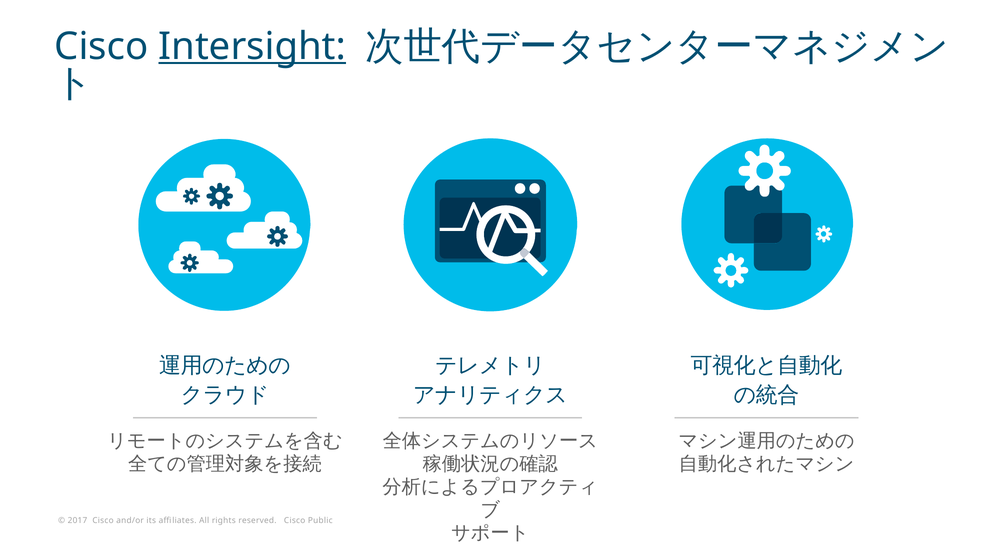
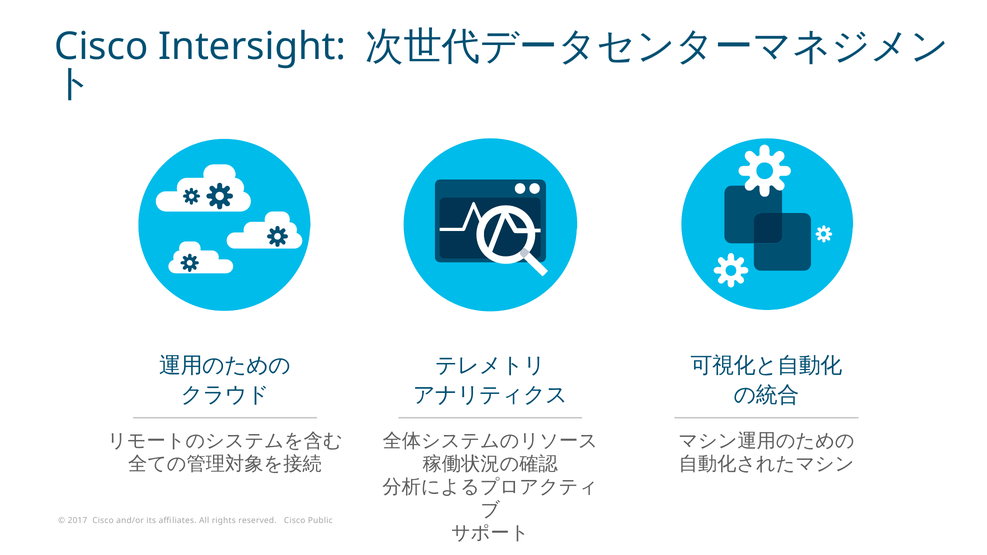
Intersight underline: present -> none (252, 46)
